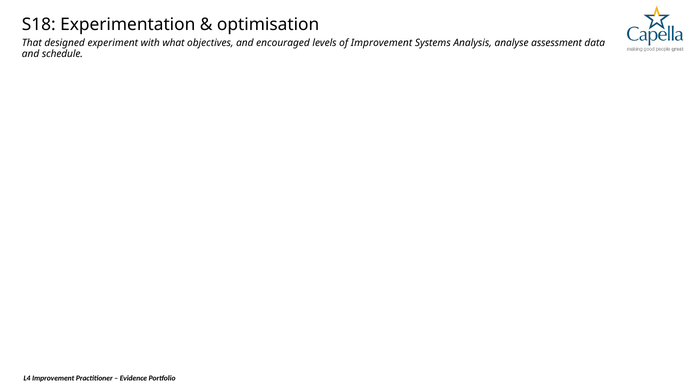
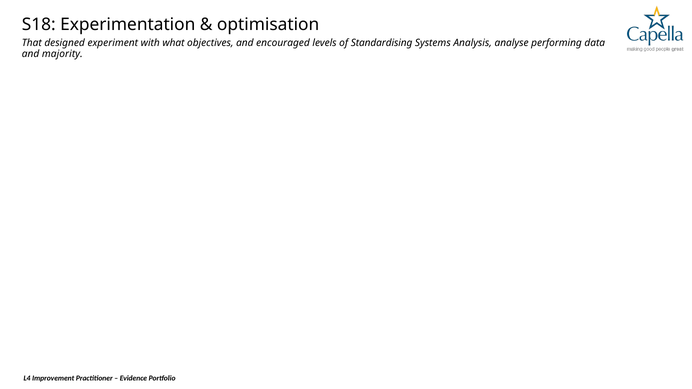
of Improvement: Improvement -> Standardising (382, 43)
assessment: assessment -> performing (557, 43)
schedule: schedule -> majority (62, 54)
